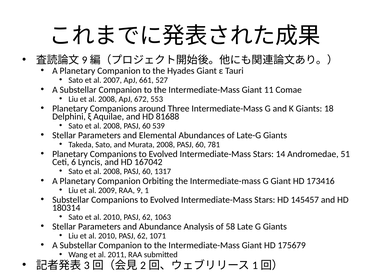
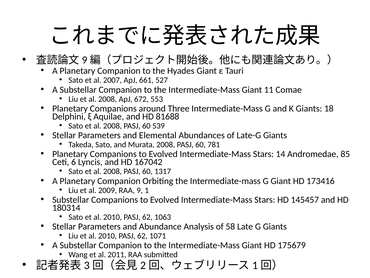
51: 51 -> 85 (345, 154)
